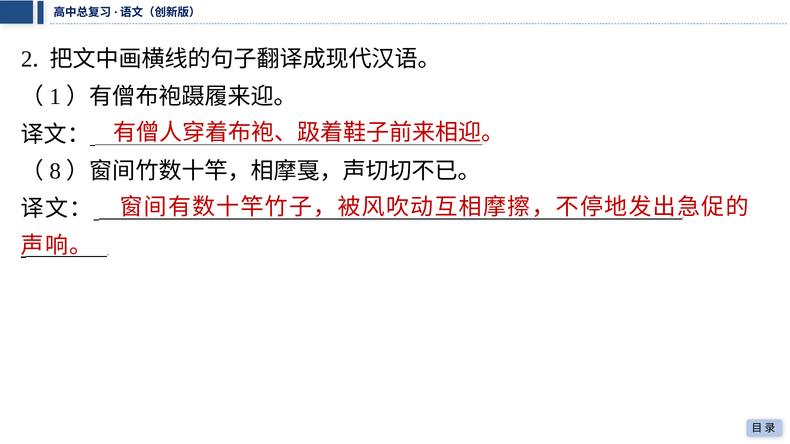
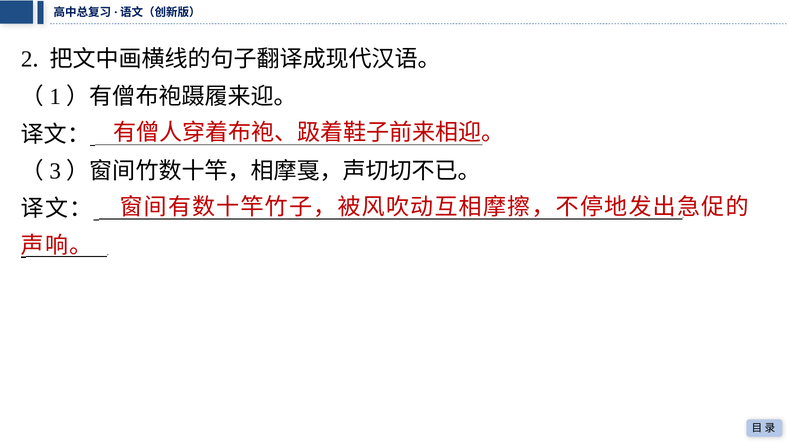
8: 8 -> 3 (55, 171)
